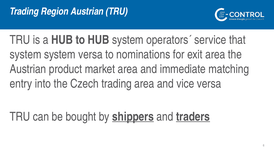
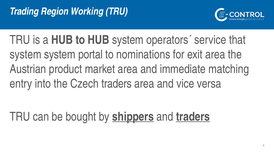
Region Austrian: Austrian -> Working (87, 11)
system versa: versa -> portal (90, 55)
Czech trading: trading -> traders (117, 84)
